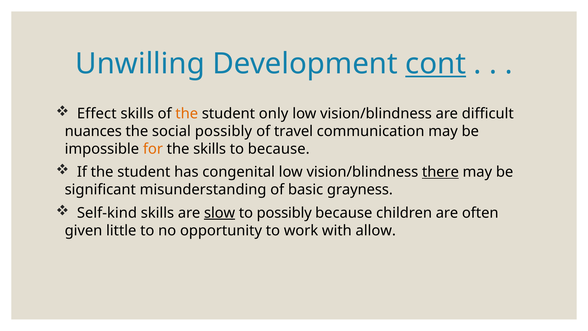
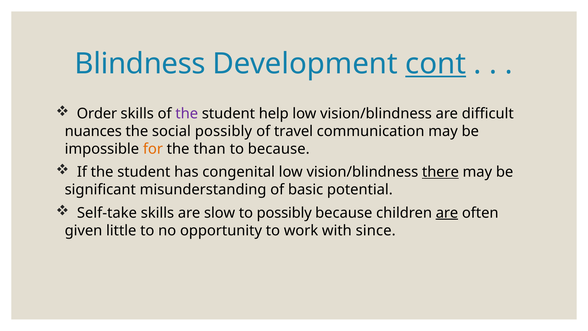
Unwilling: Unwilling -> Blindness (140, 64)
Effect: Effect -> Order (97, 113)
the colour: orange -> purple (187, 113)
only: only -> help (274, 113)
the skills: skills -> than (210, 149)
grayness: grayness -> potential (360, 190)
Self-kind: Self-kind -> Self-take (107, 213)
slow underline: present -> none (220, 213)
are underline: none -> present (447, 213)
allow: allow -> since (376, 230)
